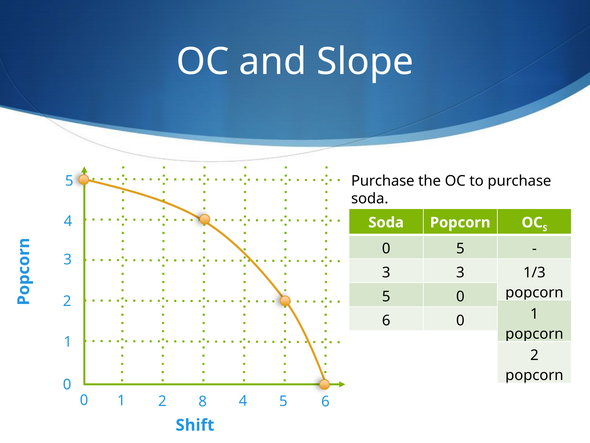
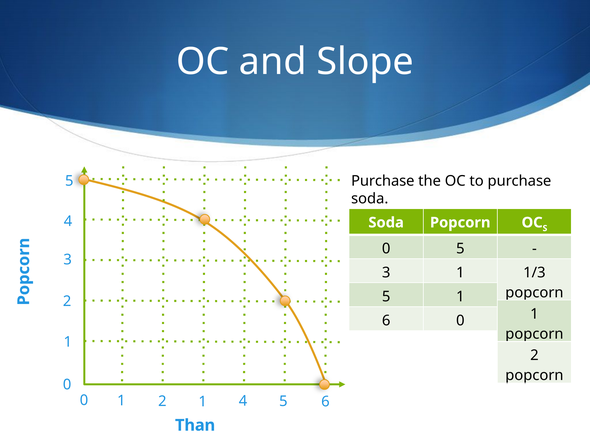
3 3: 3 -> 1 (460, 272)
0: 0 -> 1 (460, 296)
2 8: 8 -> 1 (203, 401)
Shift: Shift -> Than (195, 425)
